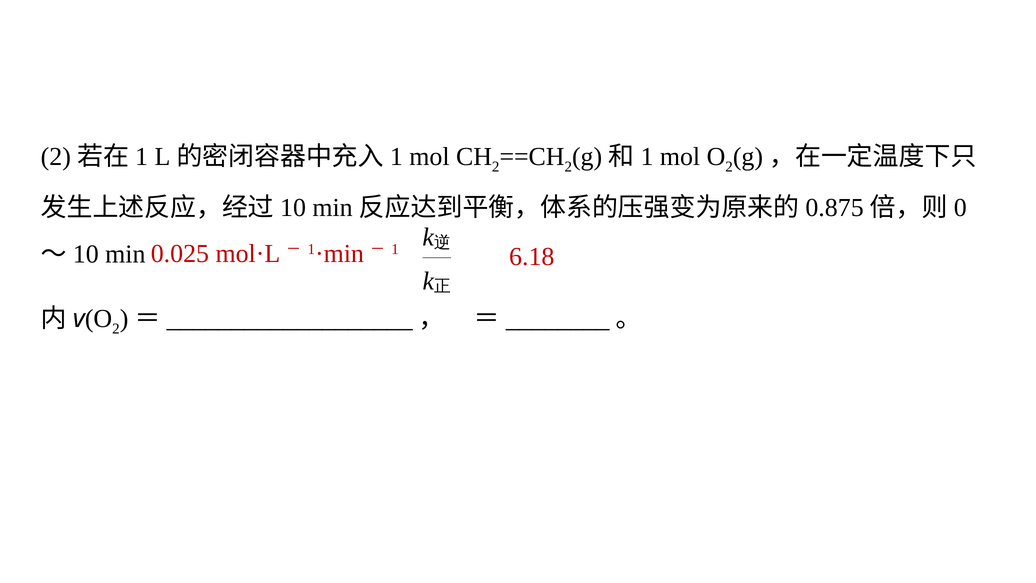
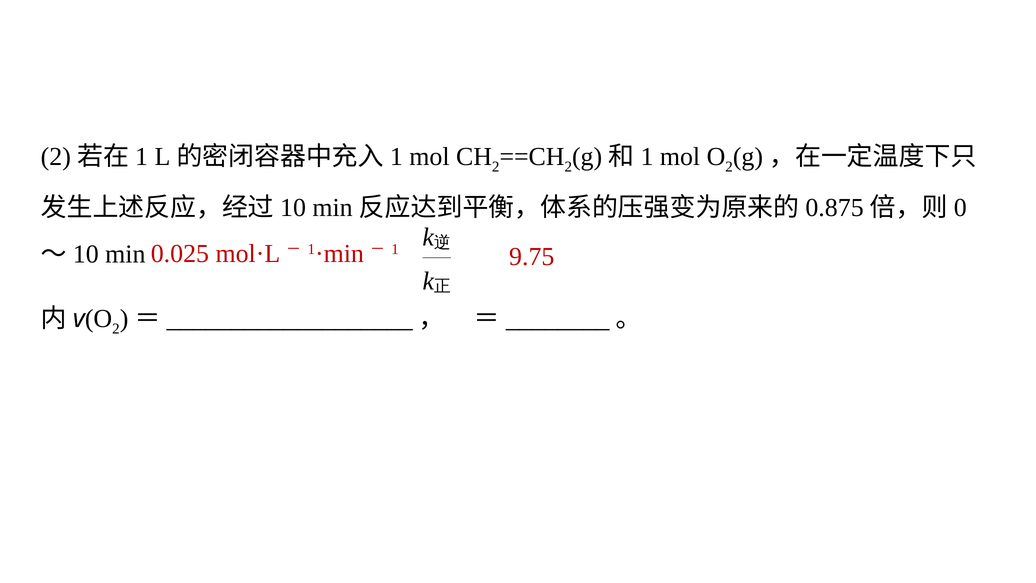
6.18: 6.18 -> 9.75 (532, 257)
